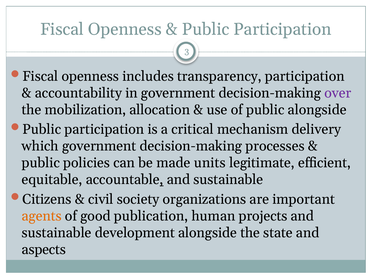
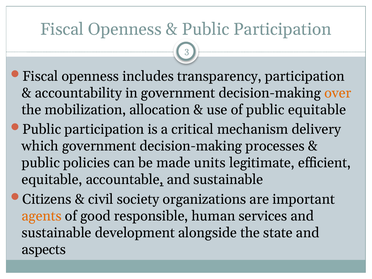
over colour: purple -> orange (338, 93)
public alongside: alongside -> equitable (317, 110)
publication: publication -> responsible (151, 216)
projects: projects -> services (263, 216)
